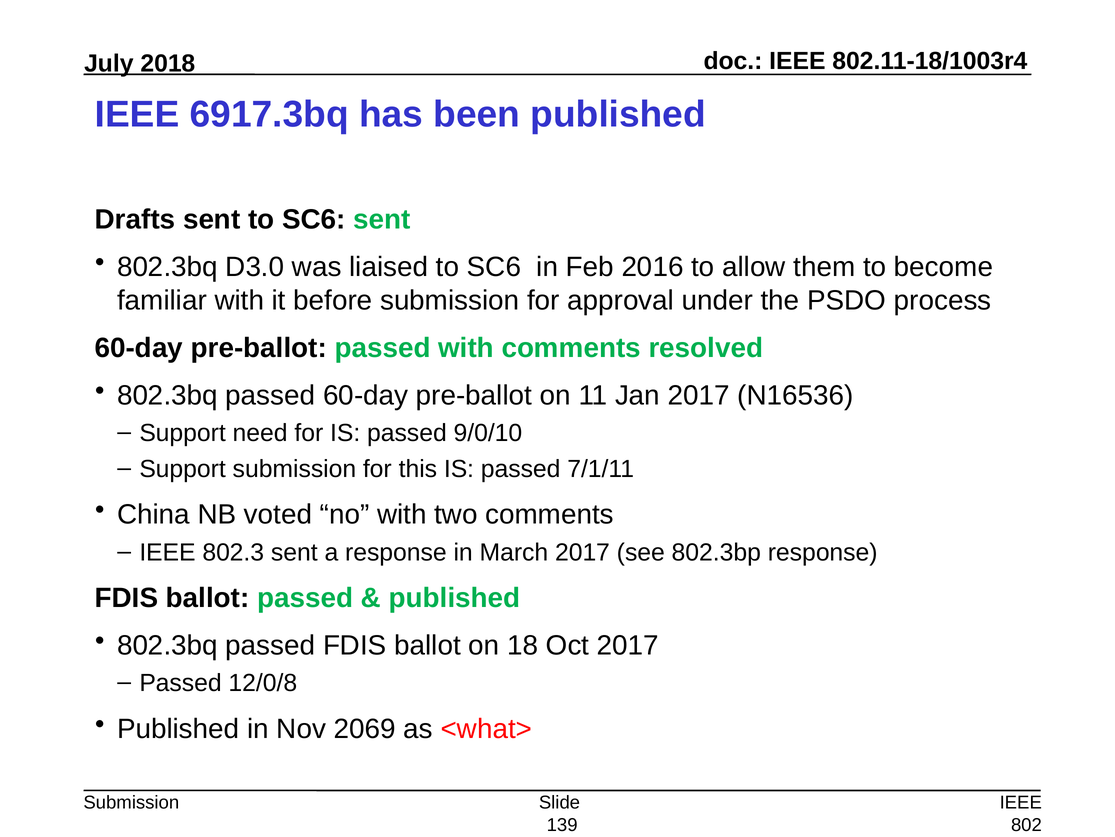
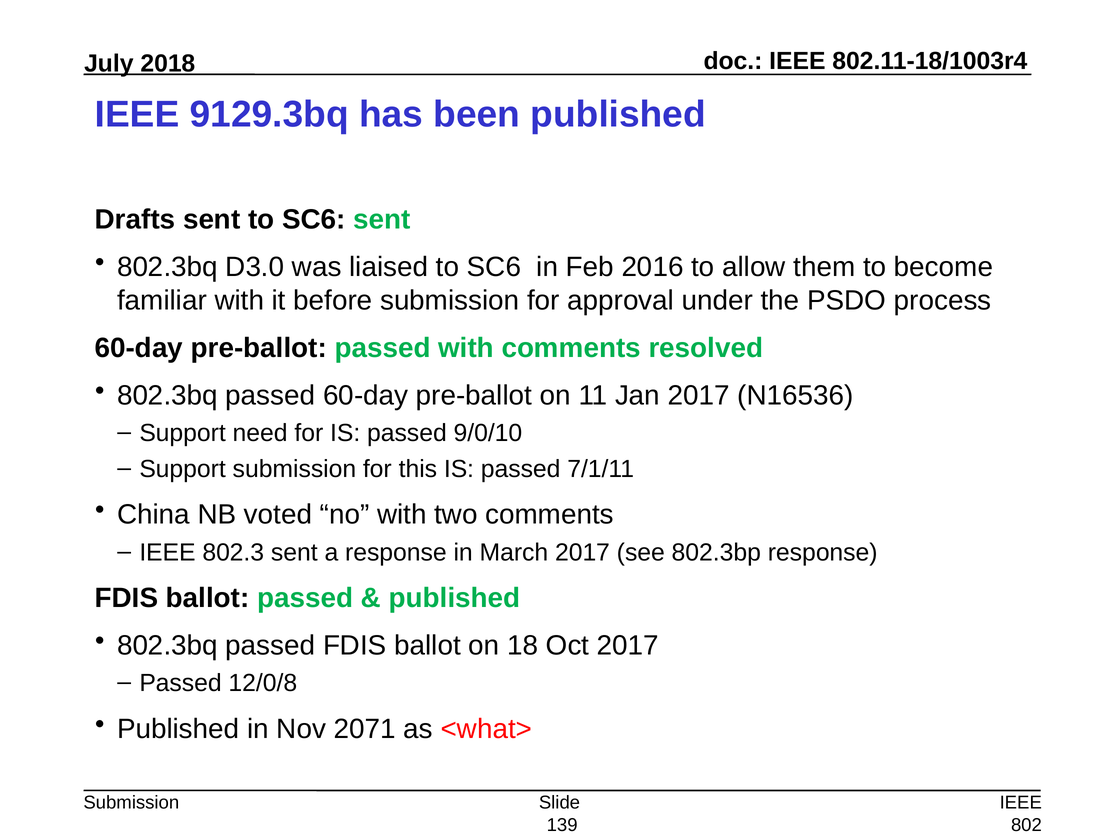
6917.3bq: 6917.3bq -> 9129.3bq (269, 114)
2069: 2069 -> 2071 (365, 728)
